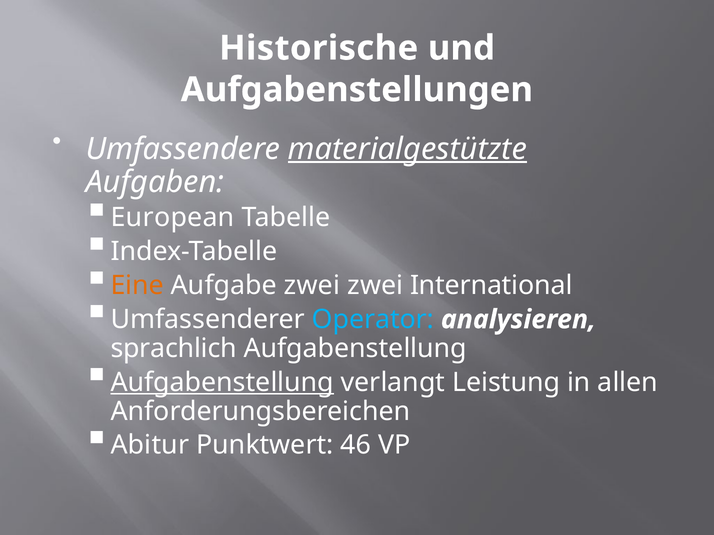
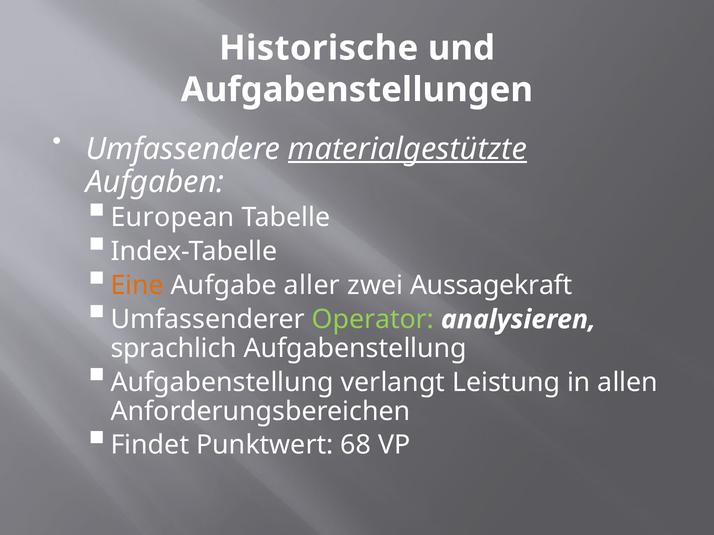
Aufgabe zwei: zwei -> aller (312, 286)
International: International -> Aussagekraft (491, 286)
Operator colour: light blue -> light green (373, 320)
Aufgabenstellung underline: present -> none (222, 383)
Abitur: Abitur -> Findet (150, 446)
46: 46 -> 68 (356, 446)
